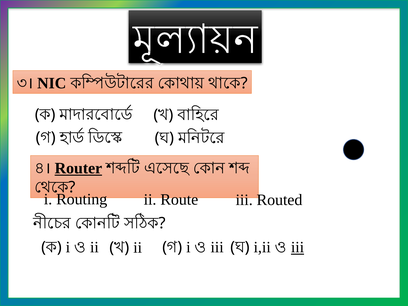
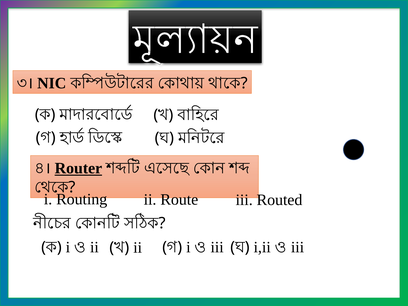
iii underline: present -> none (297, 247)
